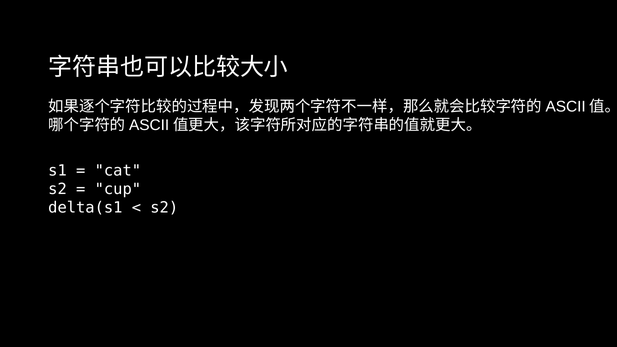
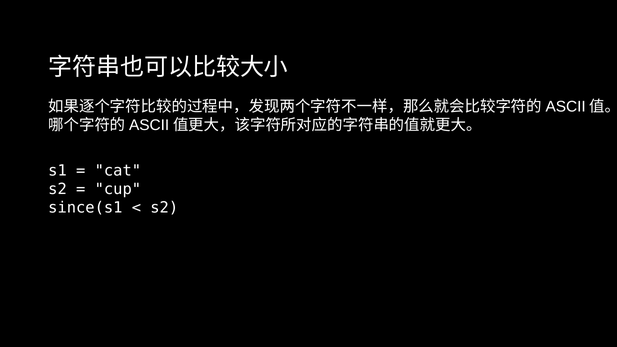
delta(s1: delta(s1 -> since(s1 (85, 208)
